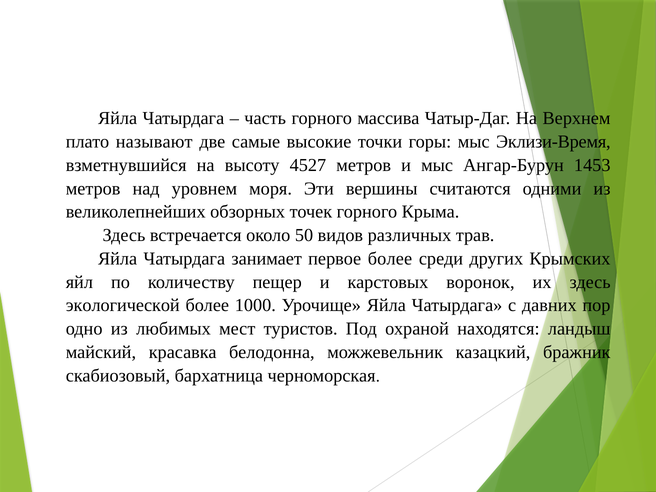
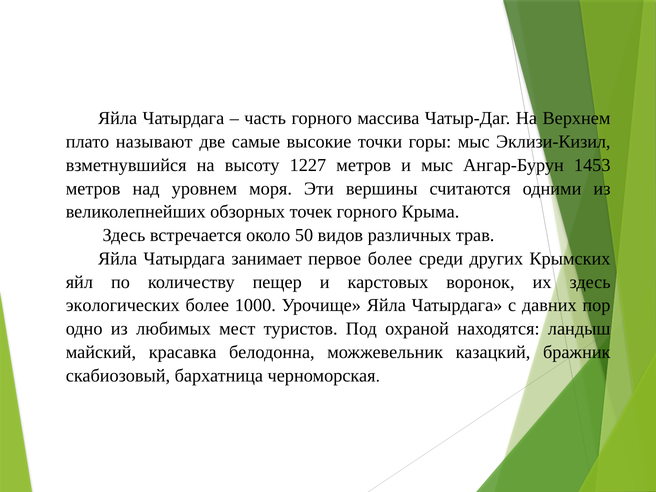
Эклизи-Время: Эклизи-Время -> Эклизи-Кизил (553, 142)
4527: 4527 -> 1227 (308, 165)
экологической: экологической -> экологических (123, 305)
